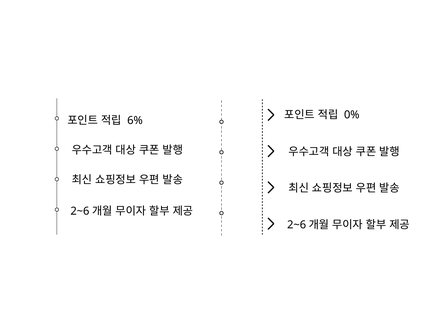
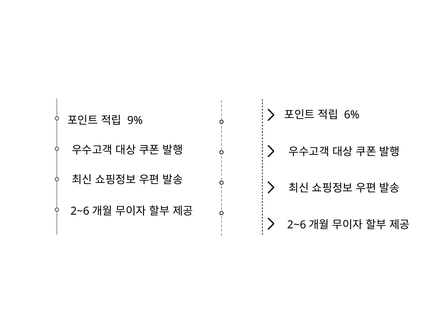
0%: 0% -> 6% (352, 115)
6%: 6% -> 9% (135, 120)
